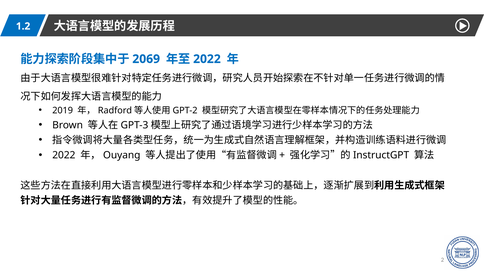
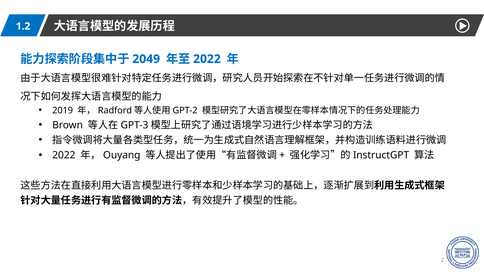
2069: 2069 -> 2049 (146, 59)
